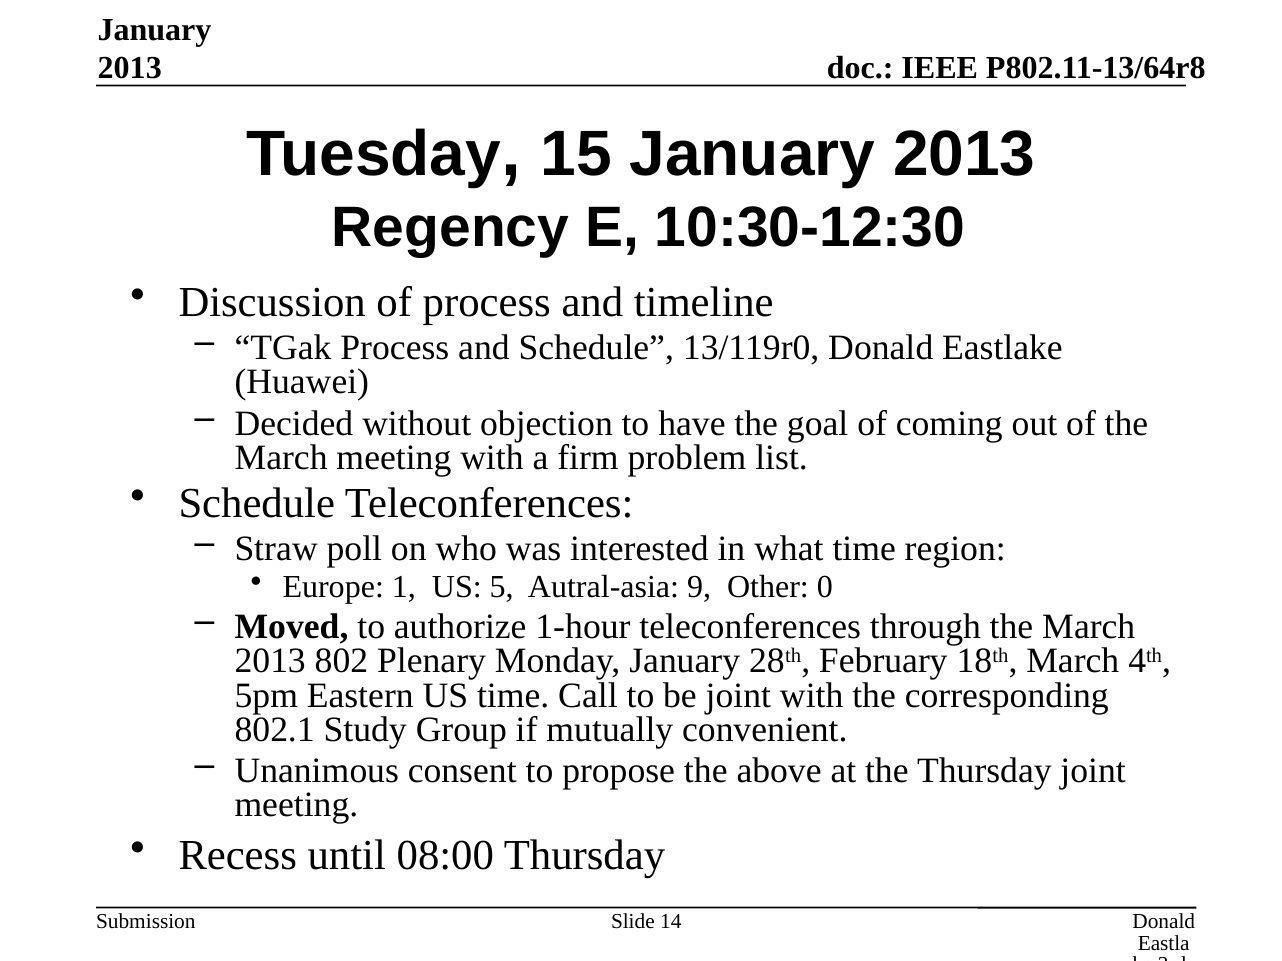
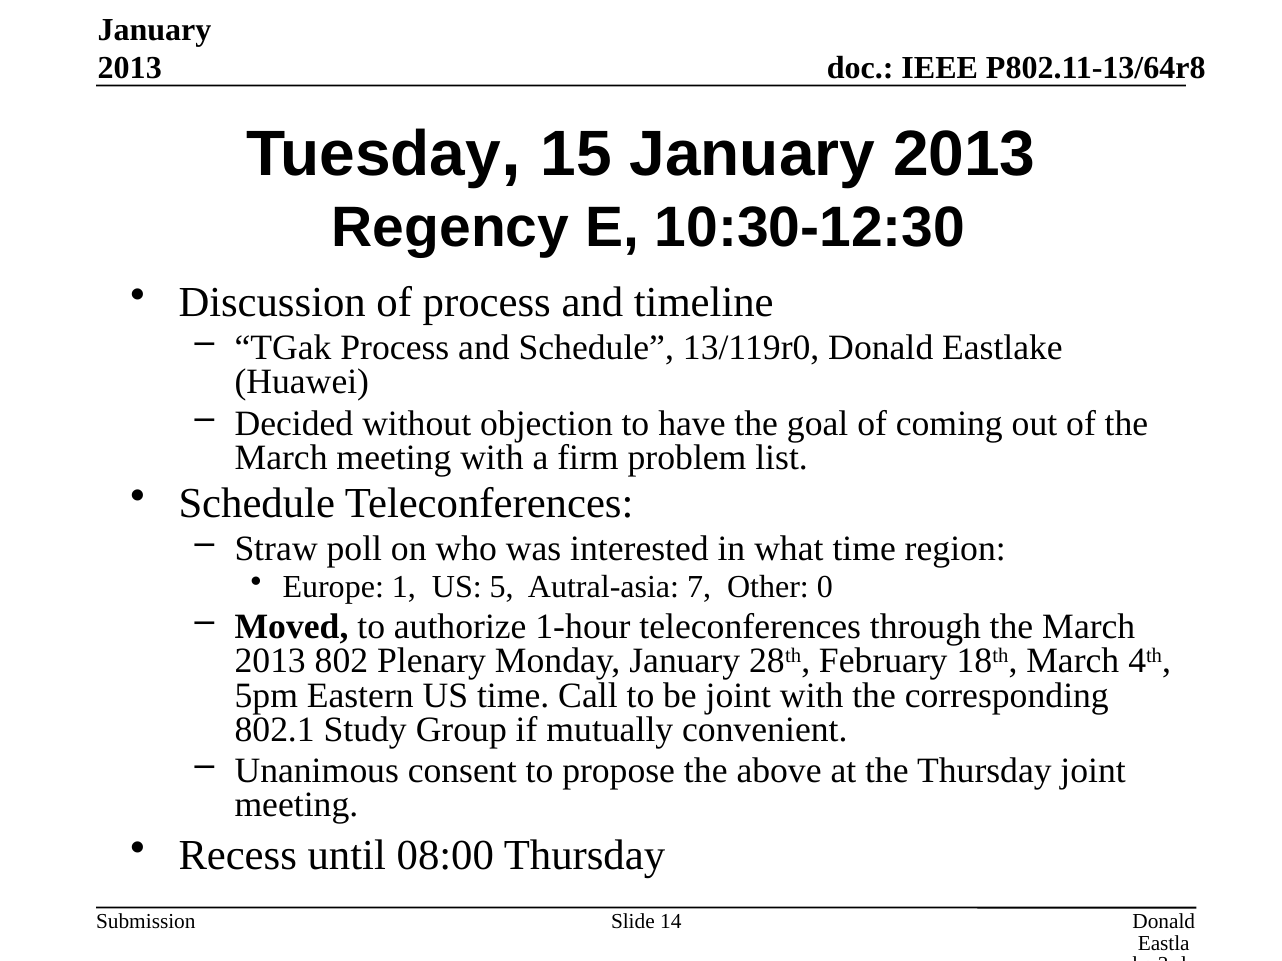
9: 9 -> 7 (699, 588)
